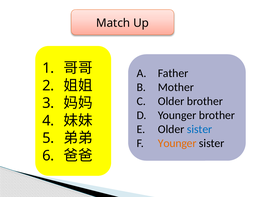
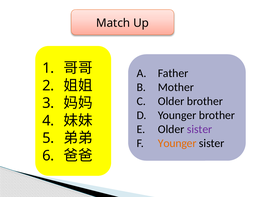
sister colour: blue -> purple (200, 129)
